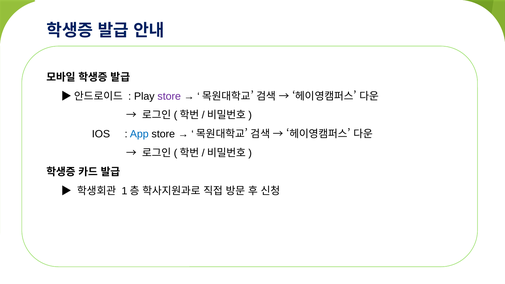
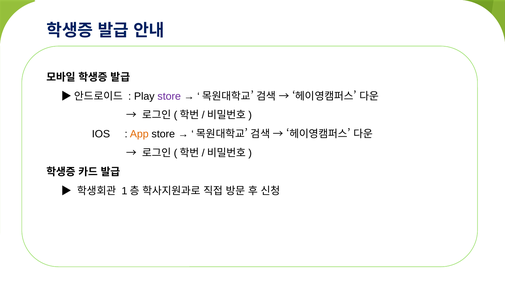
App colour: blue -> orange (139, 134)
